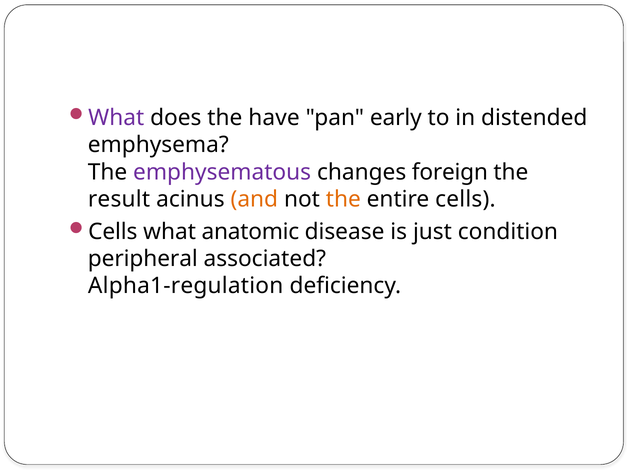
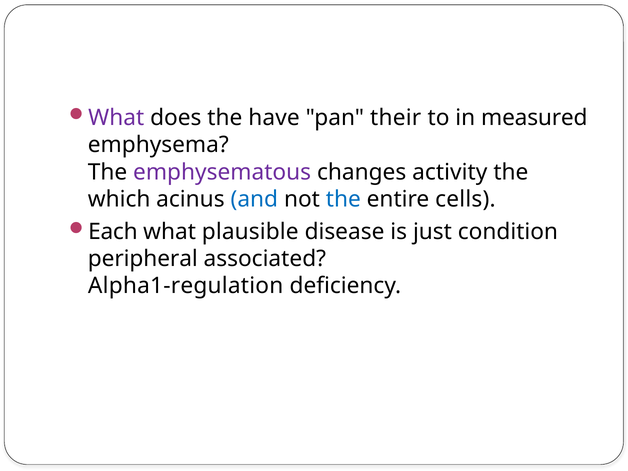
early: early -> their (396, 118)
distended: distended -> measured (534, 118)
foreign: foreign -> activity (450, 172)
result: result -> which (119, 199)
and colour: orange -> blue (254, 199)
the colour: orange -> blue (343, 199)
Cells: Cells -> Each (113, 232)
anatomic: anatomic -> plausible (250, 232)
